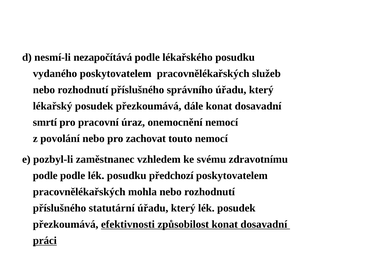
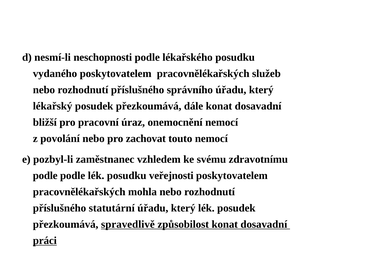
nezapočítává: nezapočítává -> neschopnosti (103, 57)
smrtí: smrtí -> bližší (45, 122)
předchozí: předchozí -> veřejnosti (171, 175)
efektivnosti: efektivnosti -> spravedlivě (128, 224)
